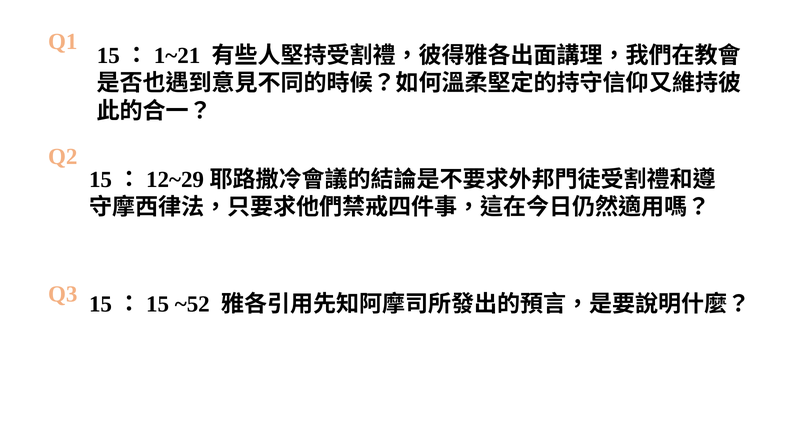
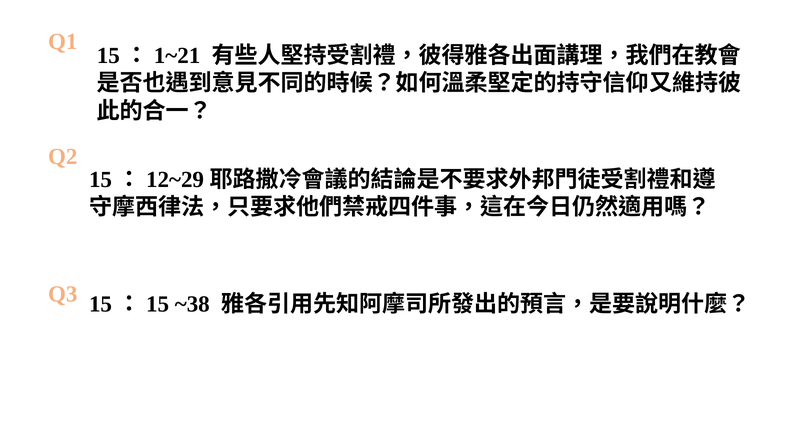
~52: ~52 -> ~38 (192, 304)
